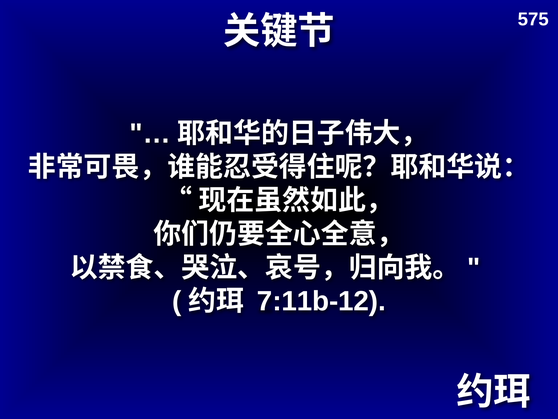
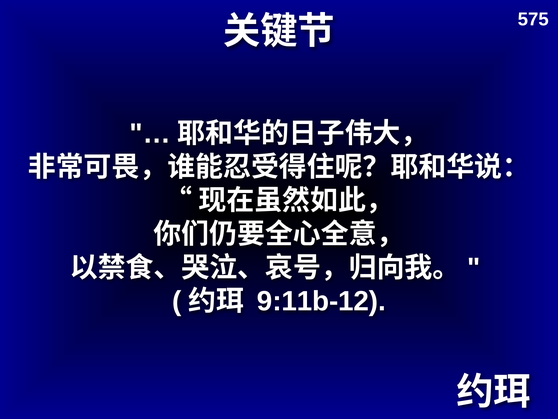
7:11b-12: 7:11b-12 -> 9:11b-12 (321, 301)
